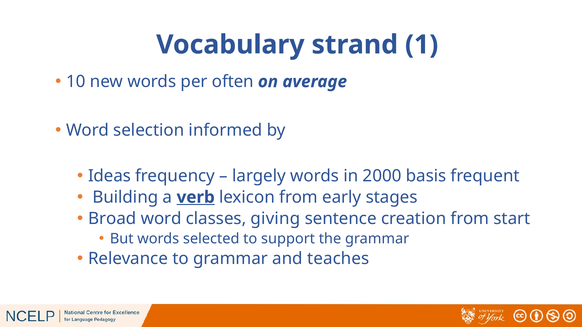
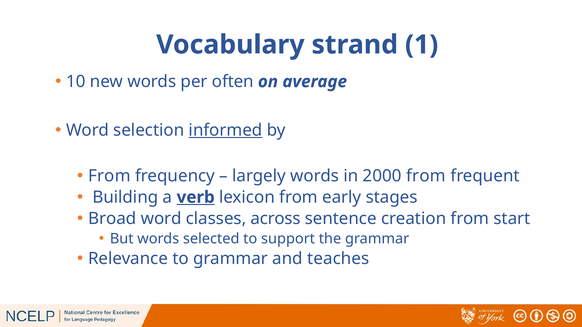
informed underline: none -> present (226, 130)
Ideas: Ideas -> From (109, 176)
2000 basis: basis -> from (426, 176)
giving: giving -> across (276, 219)
